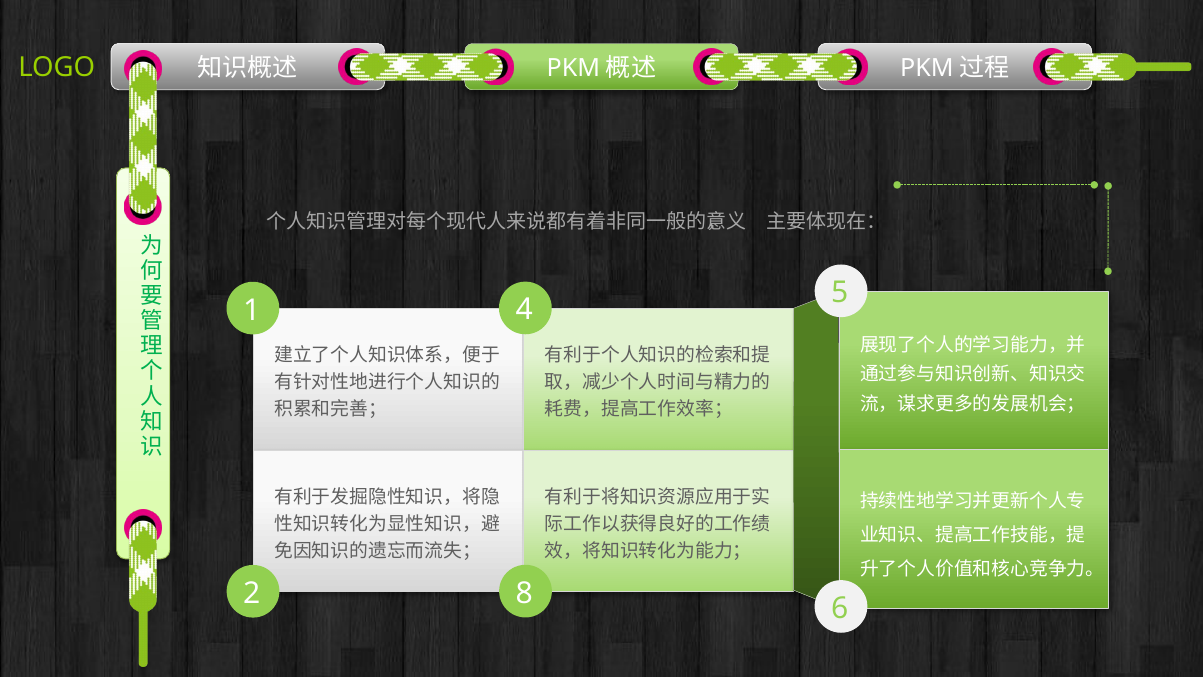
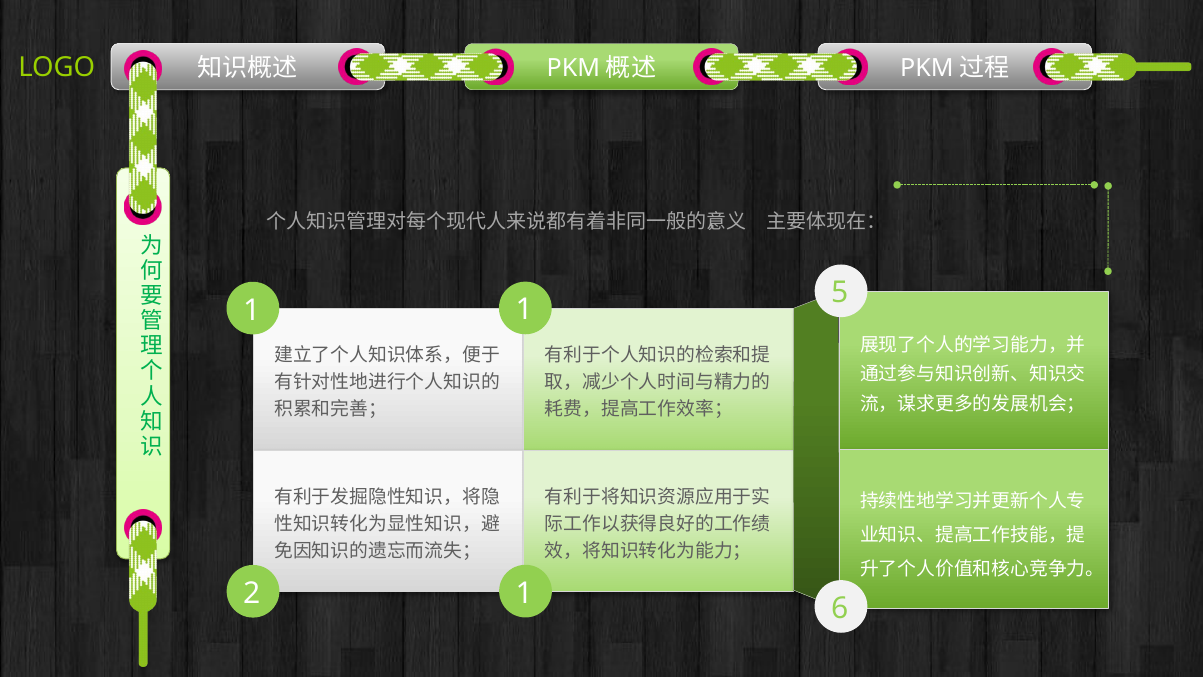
1 4: 4 -> 1 (524, 310)
2 8: 8 -> 1 (524, 593)
